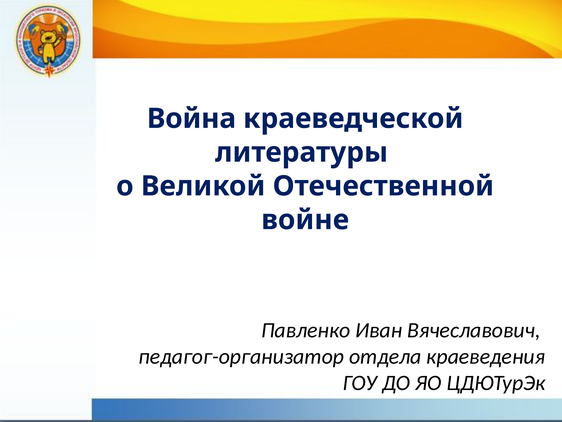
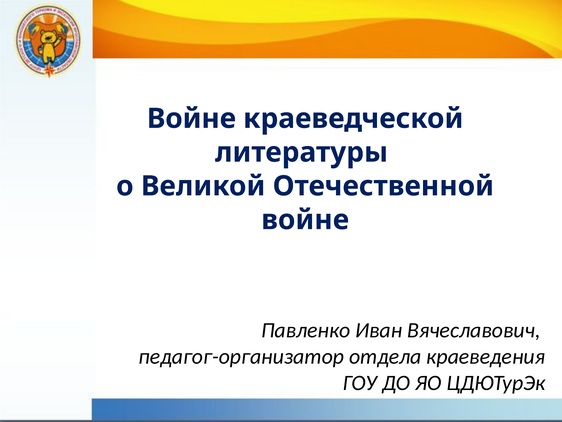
Война: Война -> Войне (191, 118)
